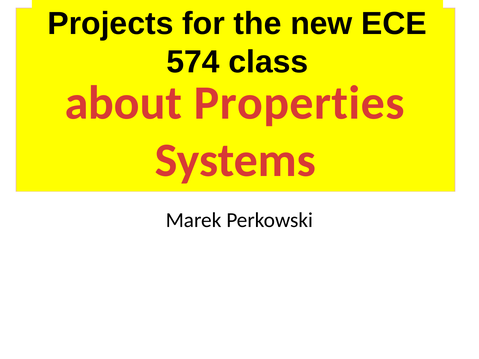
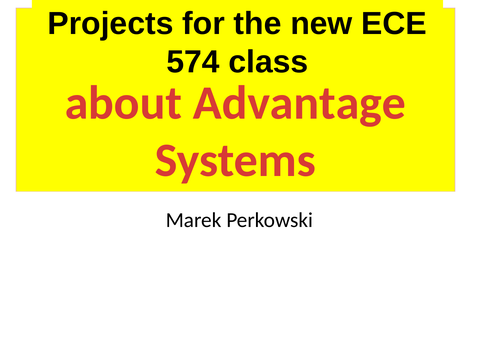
Properties: Properties -> Advantage (299, 103)
